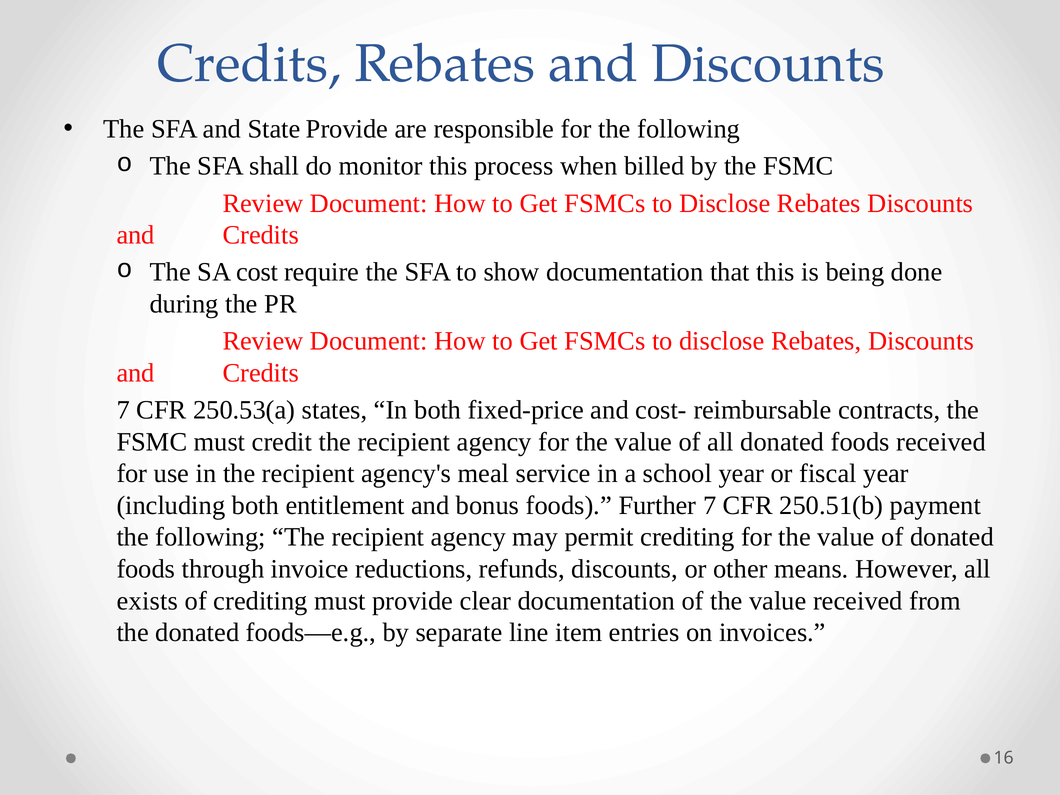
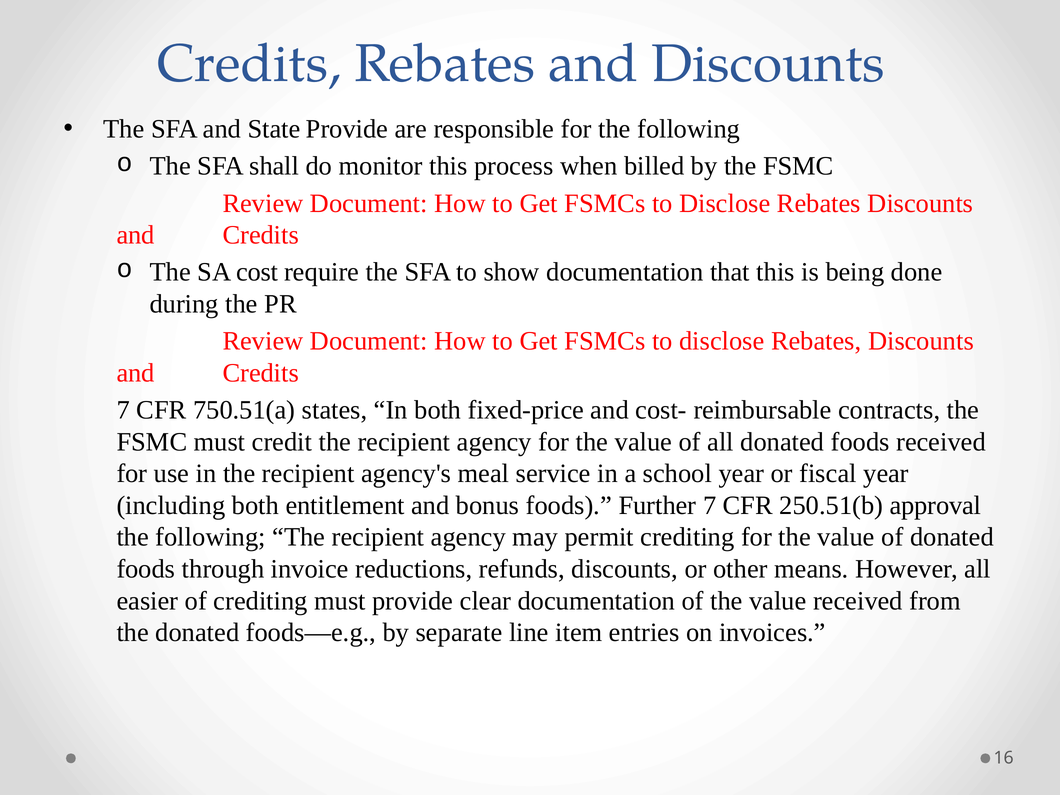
250.53(a: 250.53(a -> 750.51(a (244, 410)
payment: payment -> approval (935, 505)
exists: exists -> easier (147, 601)
